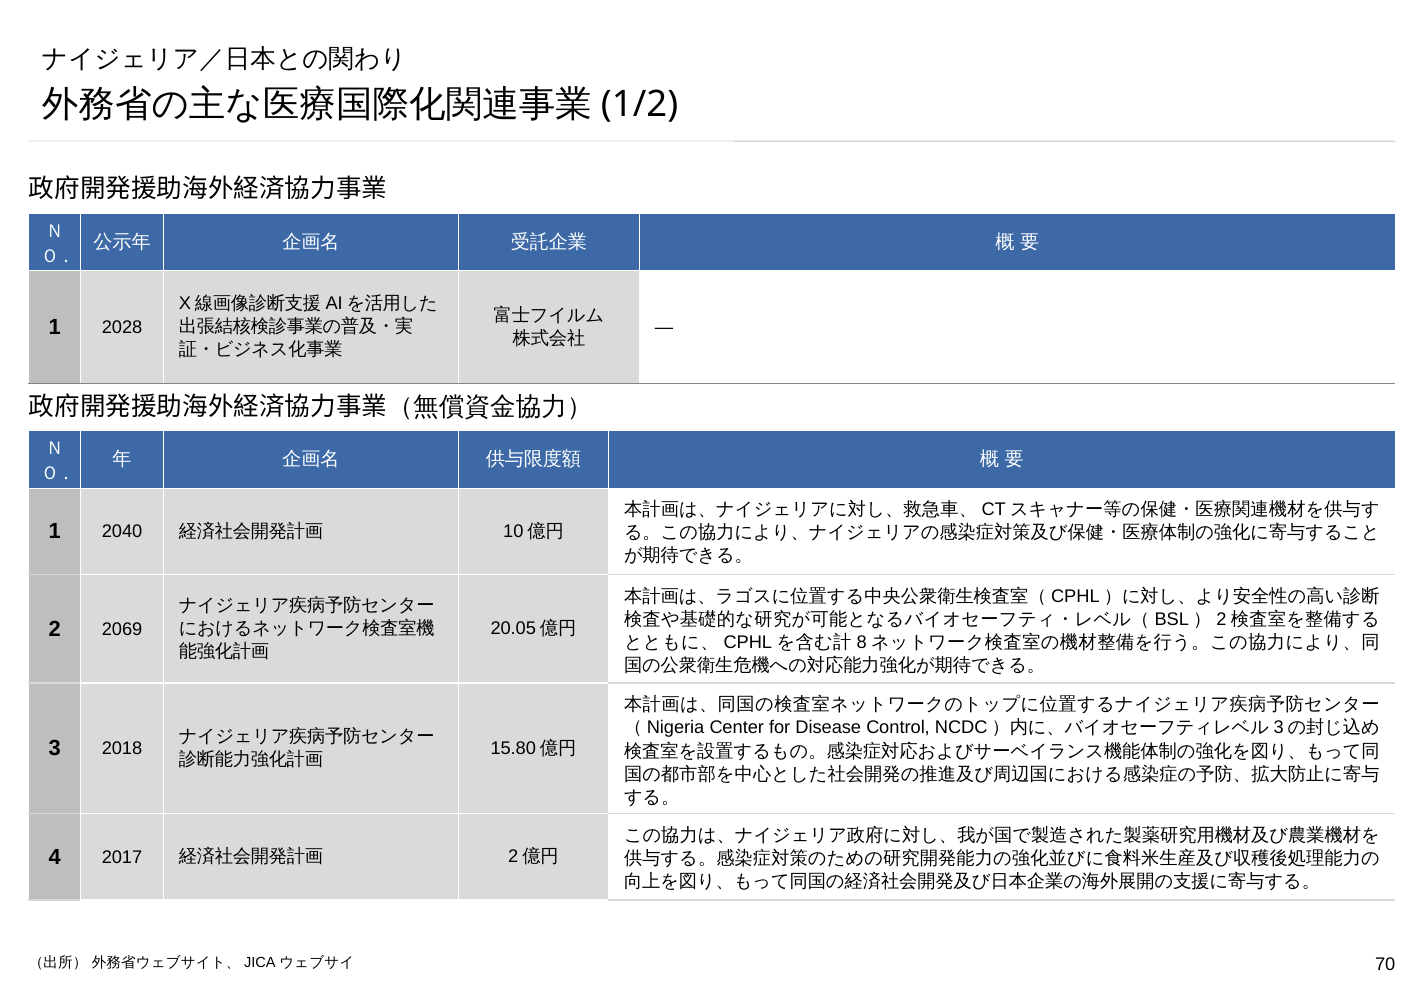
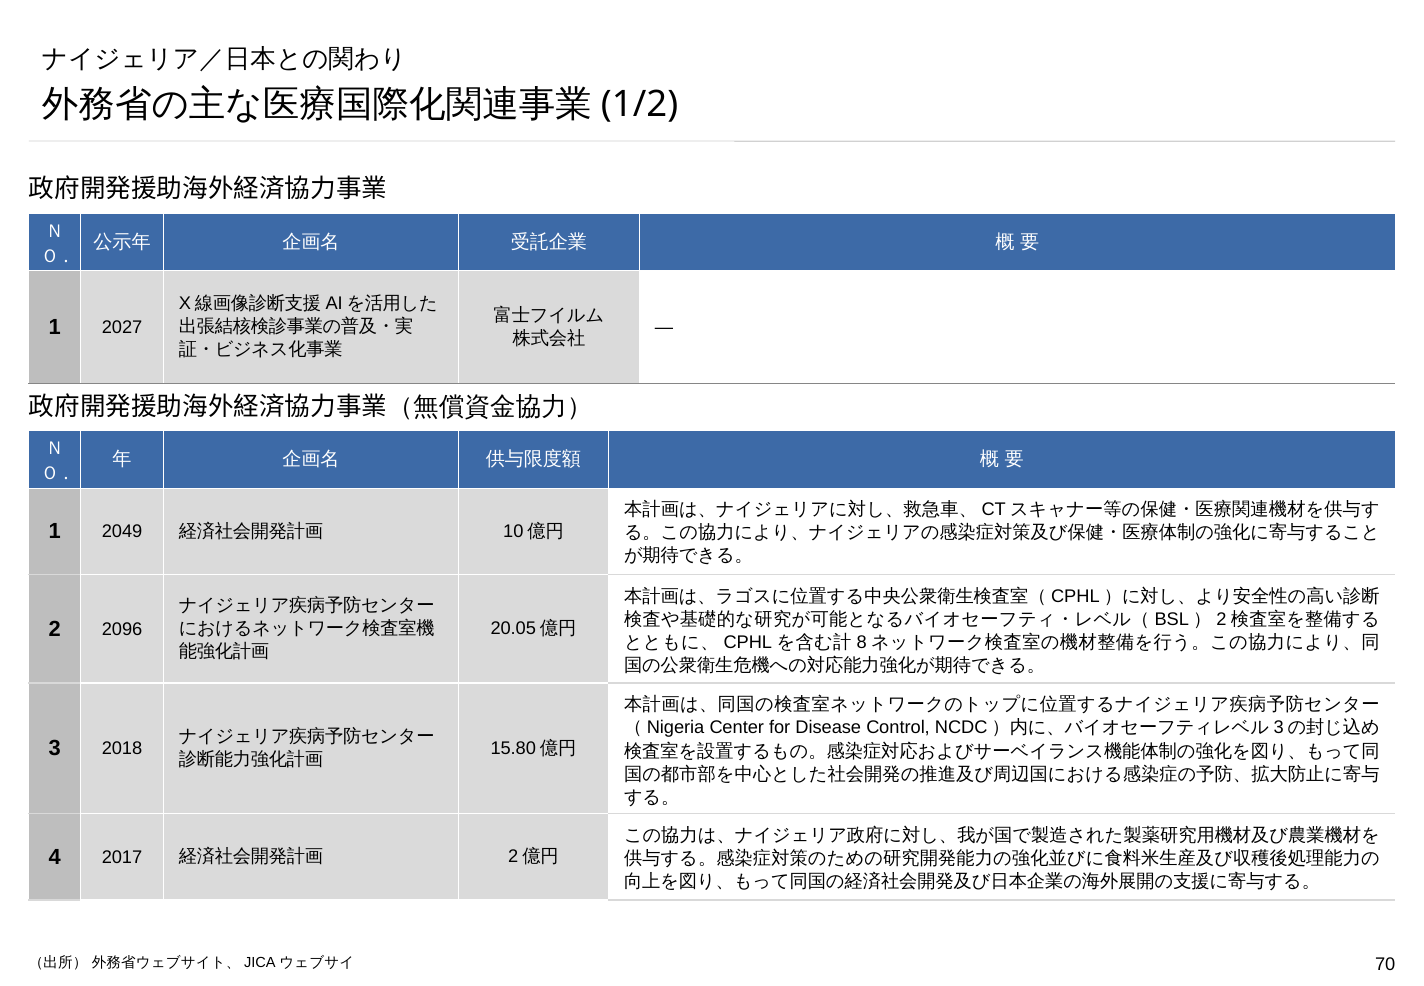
2028: 2028 -> 2027 (122, 327)
2040: 2040 -> 2049 (122, 531)
2069: 2069 -> 2096 (122, 629)
